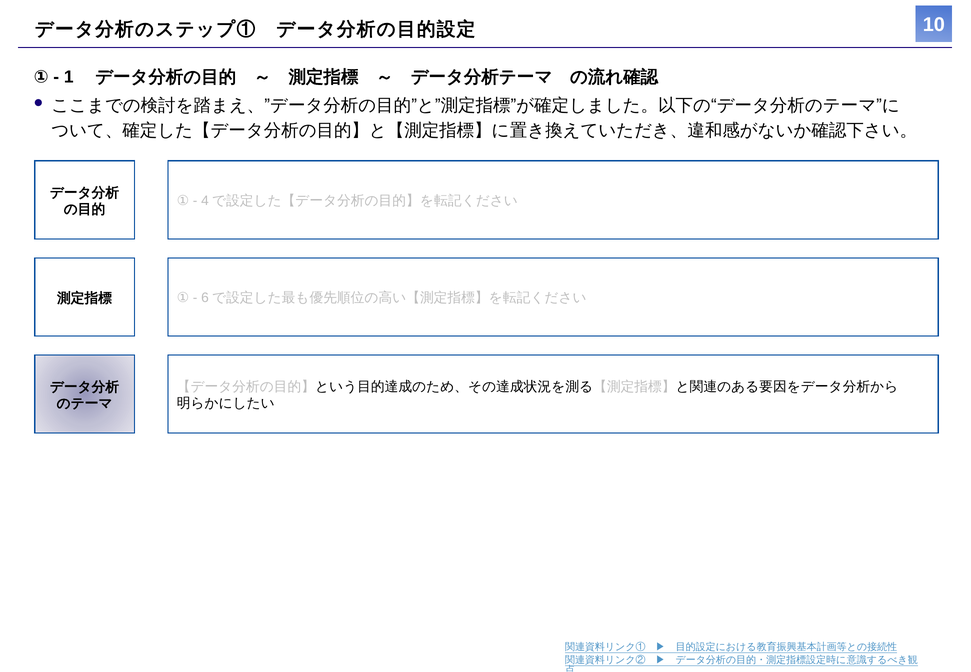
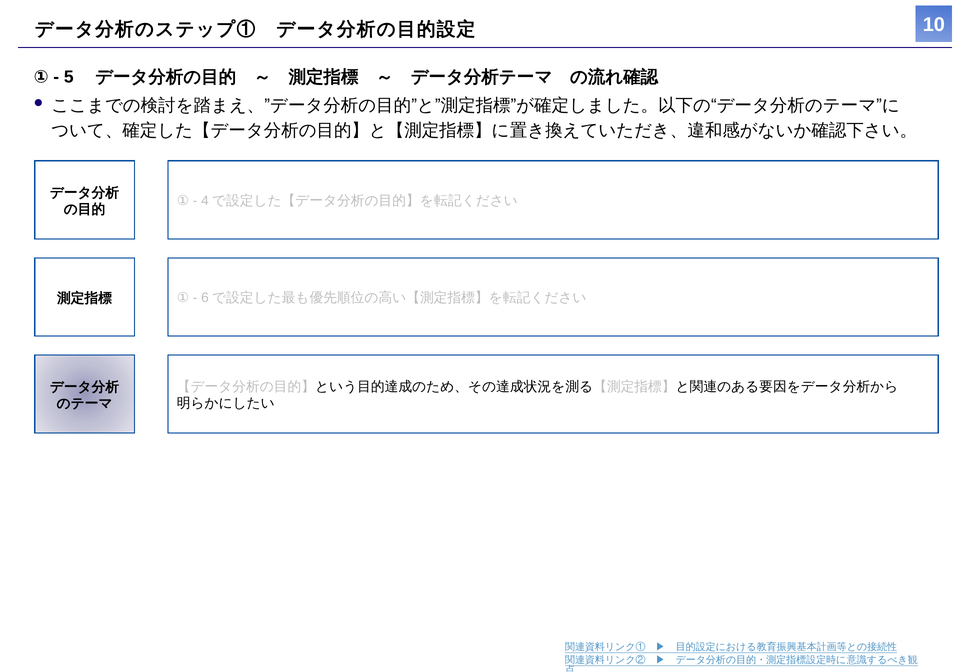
1: 1 -> 5 (69, 77)
